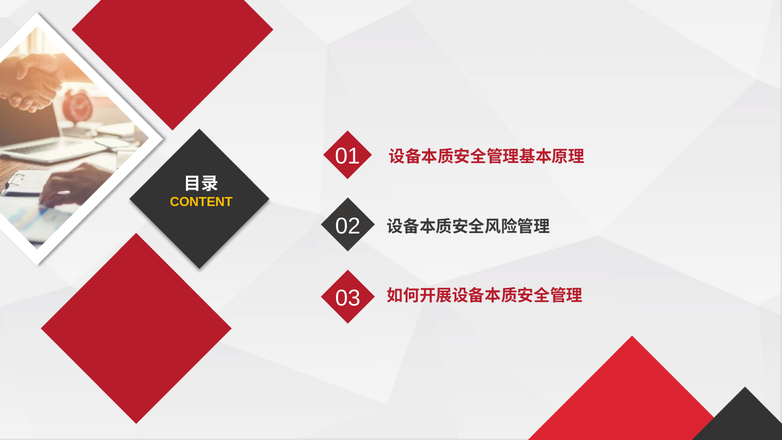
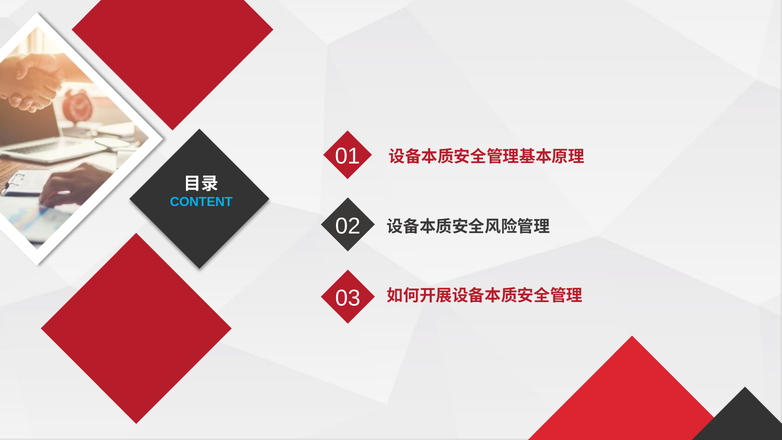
CONTENT colour: yellow -> light blue (201, 202)
